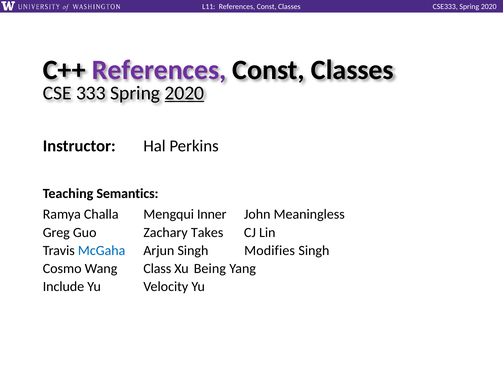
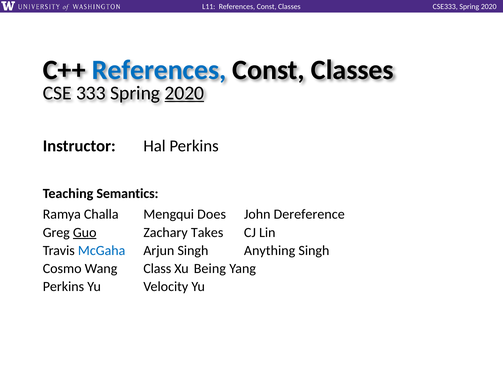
References colour: purple -> blue (159, 70)
Inner: Inner -> Does (212, 214)
Meaningless: Meaningless -> Dereference (309, 214)
Guo underline: none -> present (85, 233)
Modifies: Modifies -> Anything (270, 251)
Include: Include -> Perkins (63, 287)
